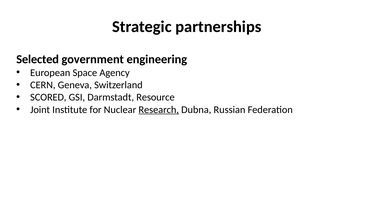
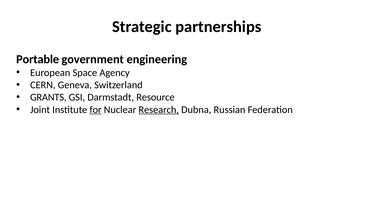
Selected: Selected -> Portable (38, 59)
SCORED: SCORED -> GRANTS (48, 97)
for underline: none -> present (96, 110)
